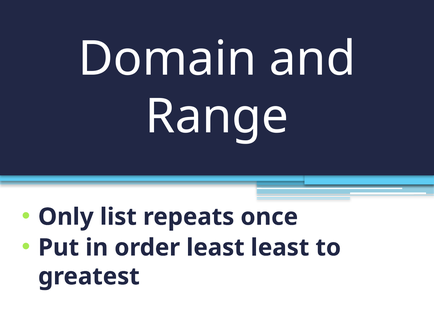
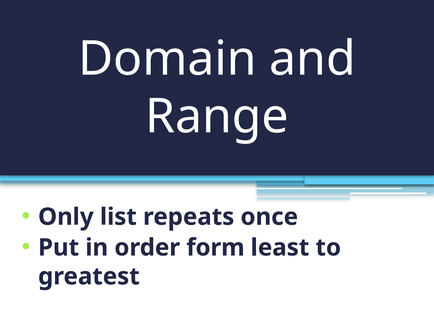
order least: least -> form (215, 248)
